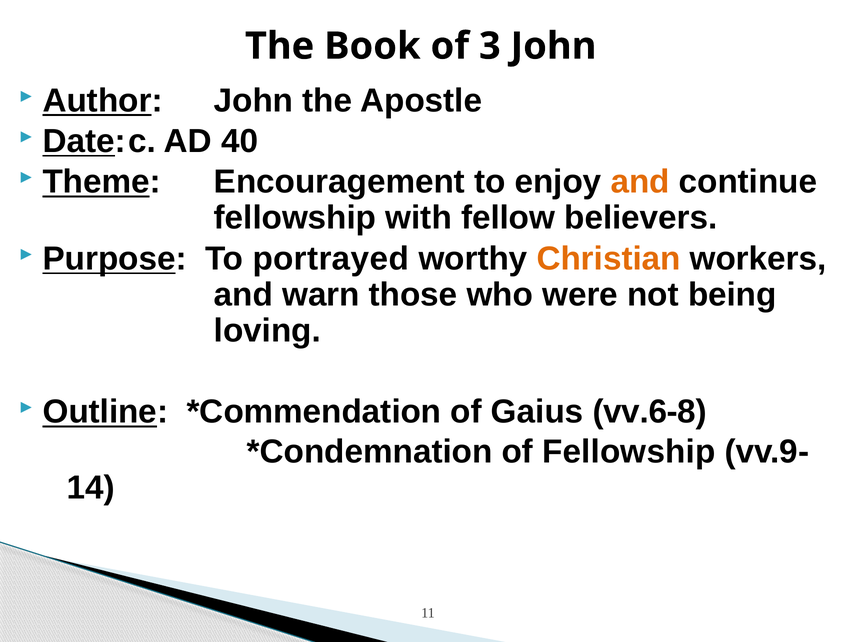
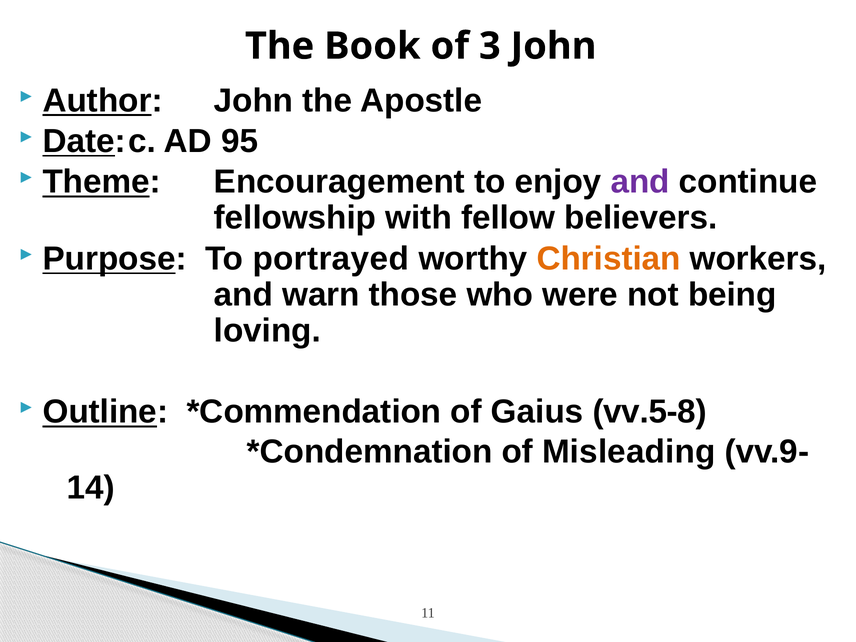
40: 40 -> 95 (240, 141)
and colour: orange -> purple (640, 182)
vv.6-8: vv.6-8 -> vv.5-8 (650, 412)
of Fellowship: Fellowship -> Misleading (629, 452)
